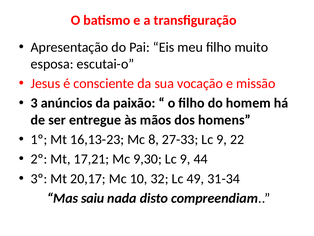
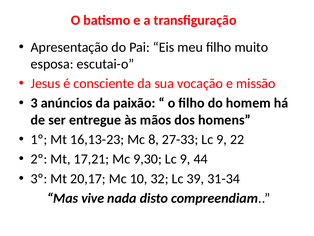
49: 49 -> 39 (195, 178)
saiu: saiu -> vive (93, 198)
